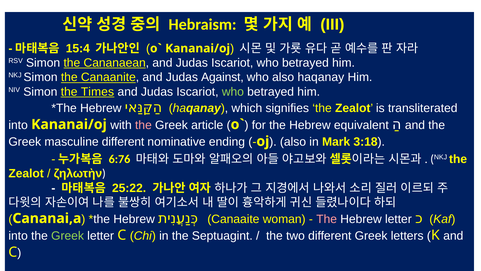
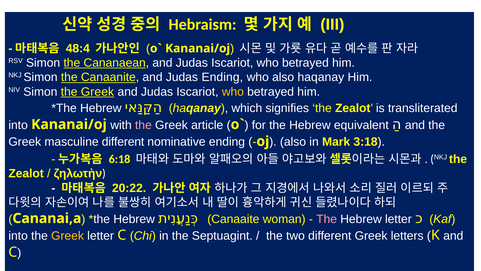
15:4: 15:4 -> 48:4 (78, 48)
Judas Against: Against -> Ending (222, 77)
Simon the Times: Times -> Greek (97, 92)
who colour: light green -> yellow (233, 92)
6:76: 6:76 -> 6:18 (120, 159)
25:22: 25:22 -> 20:22 (129, 188)
Greek colour: light green -> yellow (68, 236)
